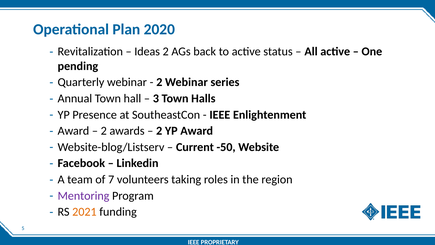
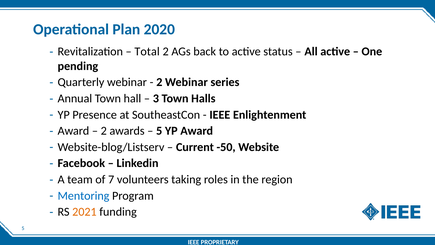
Ideas: Ideas -> Total (147, 52)
2: 2 -> 5 (159, 131)
Mentoring colour: purple -> blue (84, 195)
